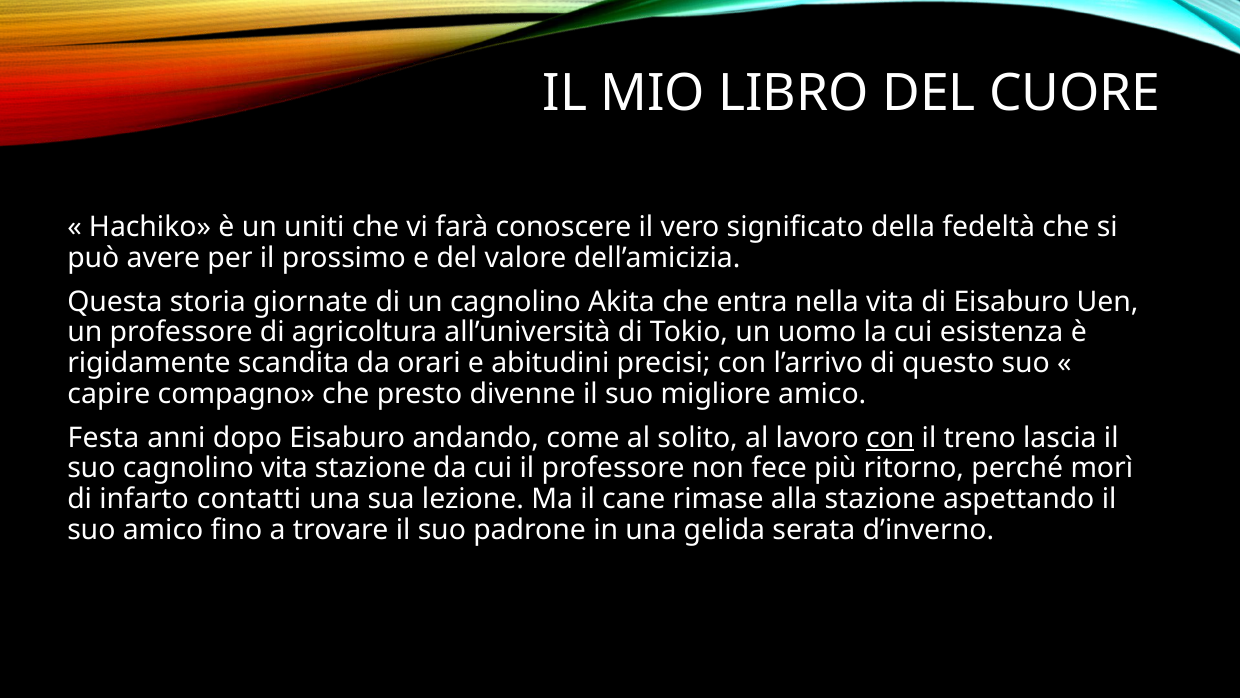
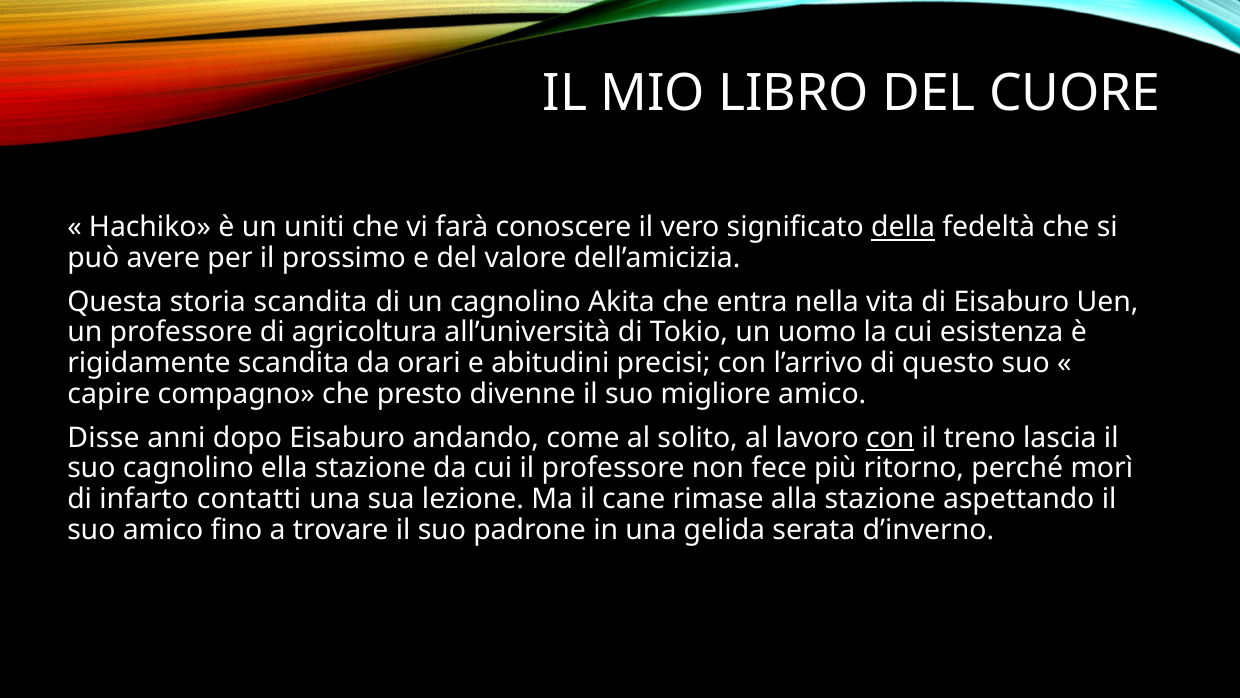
della underline: none -> present (903, 227)
storia giornate: giornate -> scandita (310, 302)
Festa: Festa -> Disse (103, 437)
cagnolino vita: vita -> ella (284, 468)
